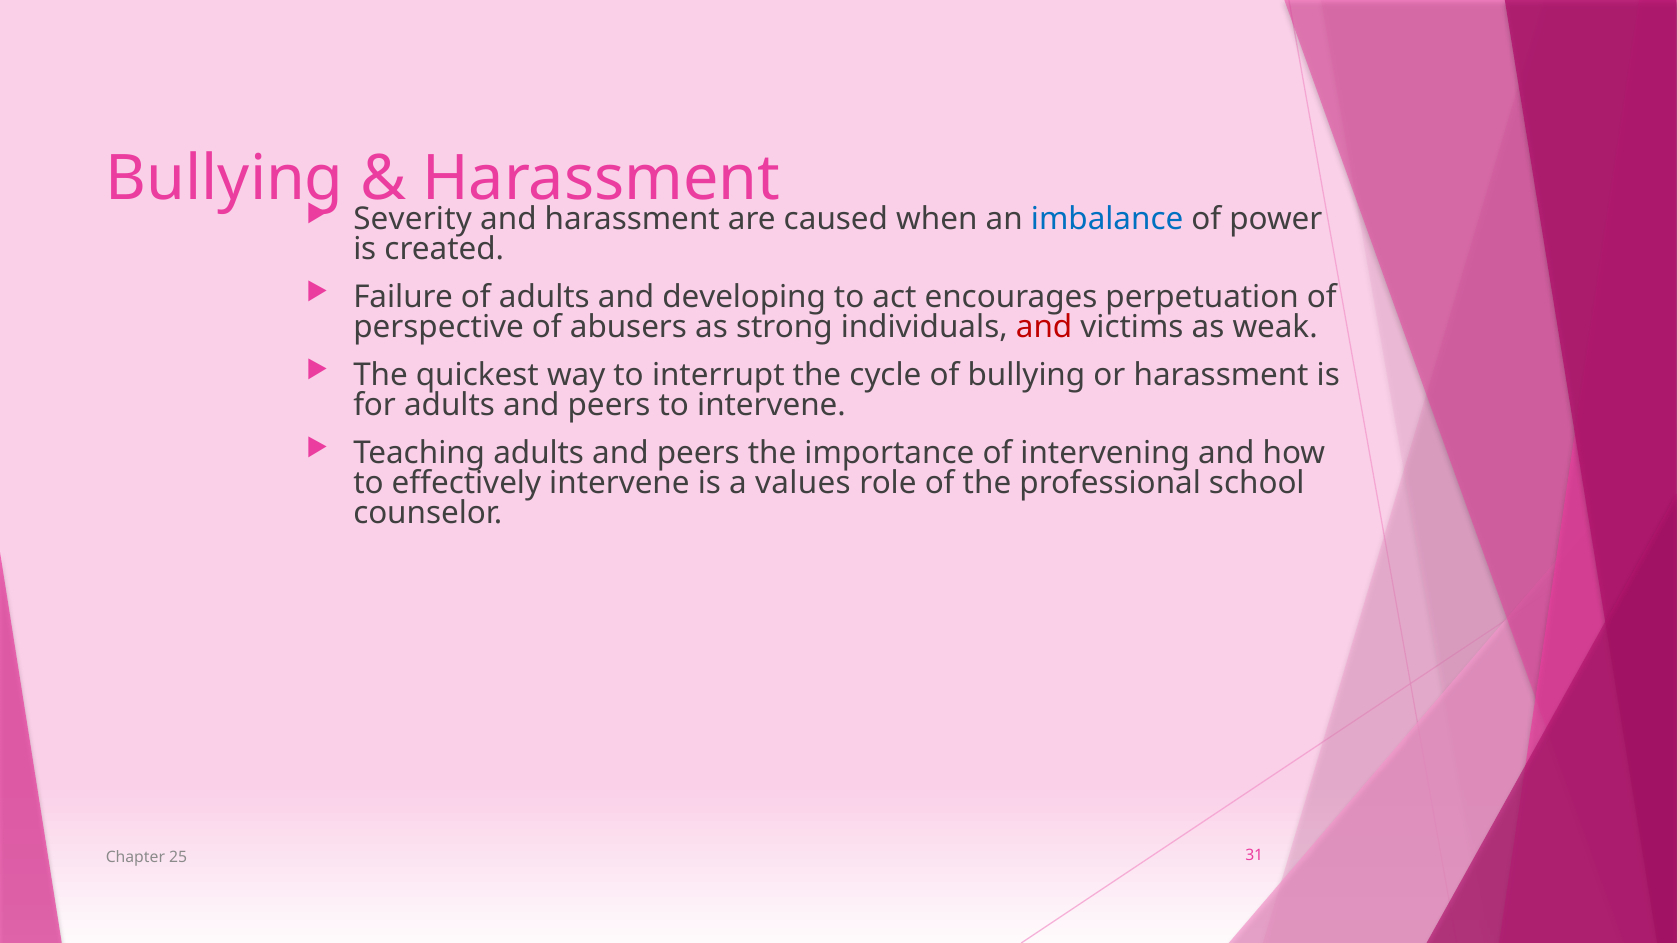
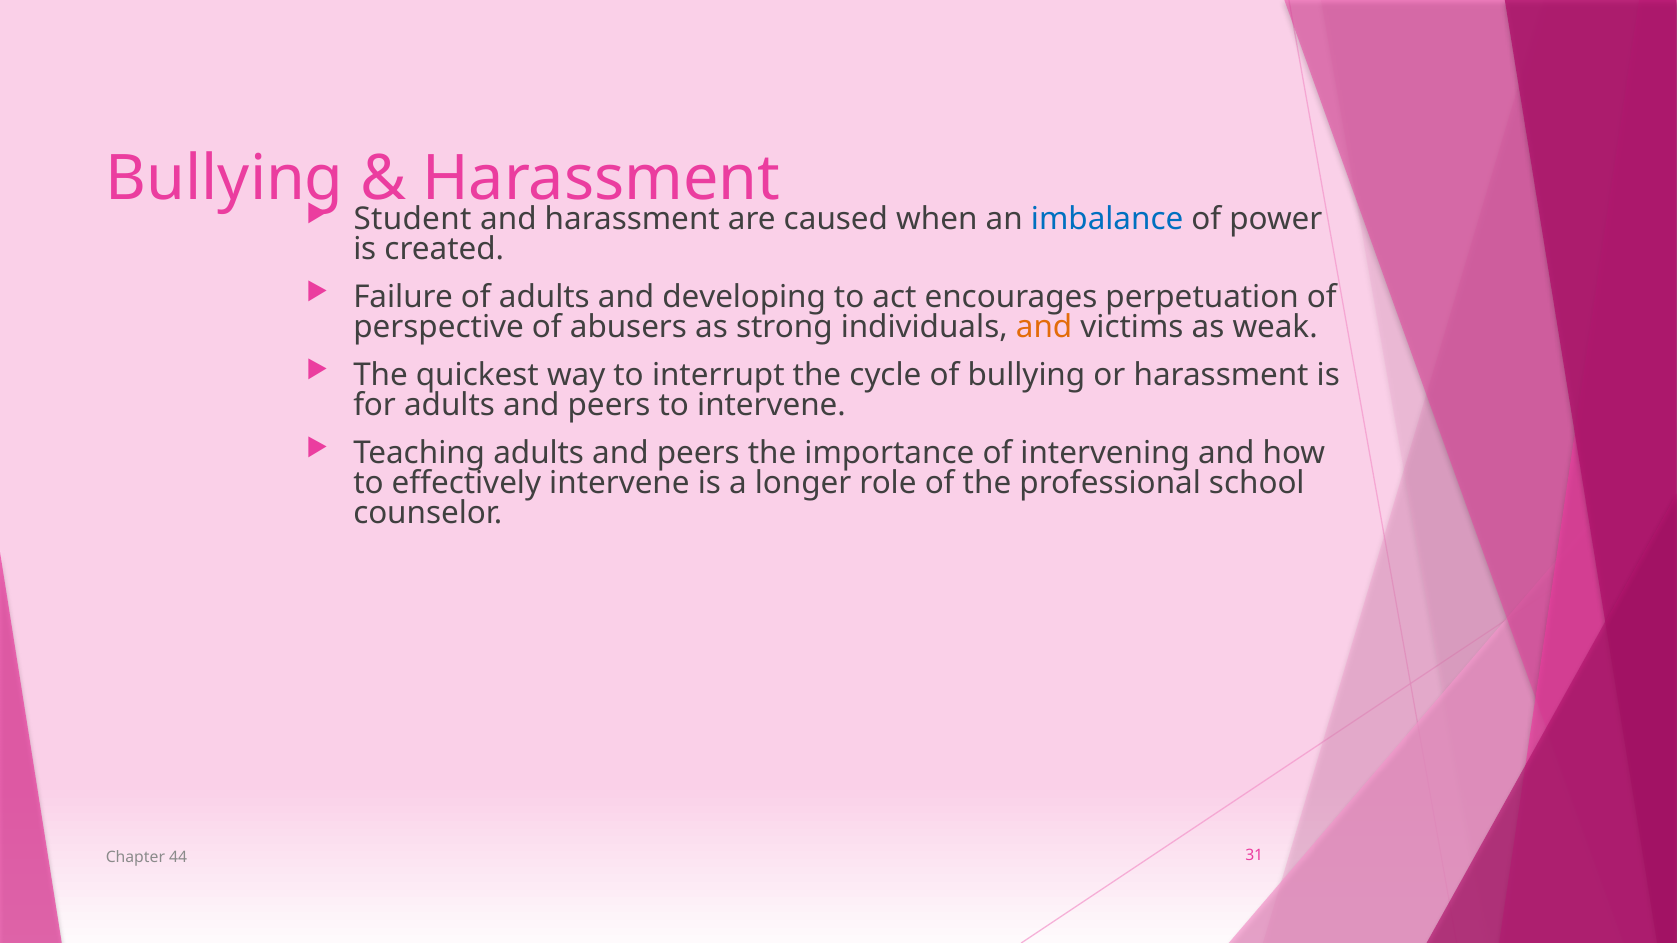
Severity: Severity -> Student (412, 219)
and colour: red -> orange (1044, 327)
values: values -> longer (803, 483)
25: 25 -> 44 (178, 857)
